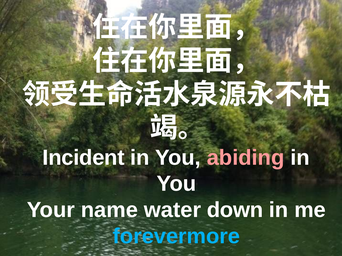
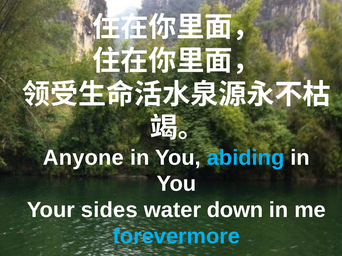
Incident: Incident -> Anyone (83, 158)
abiding colour: pink -> light blue (246, 158)
name: name -> sides (109, 210)
